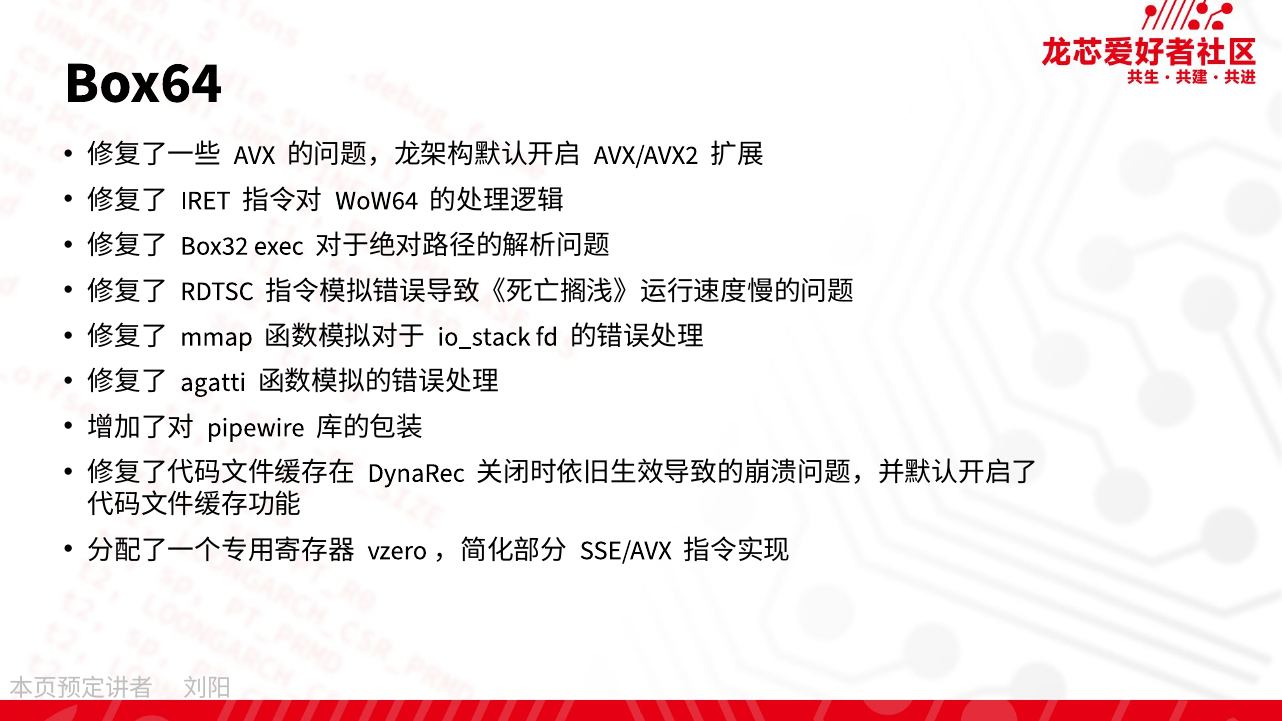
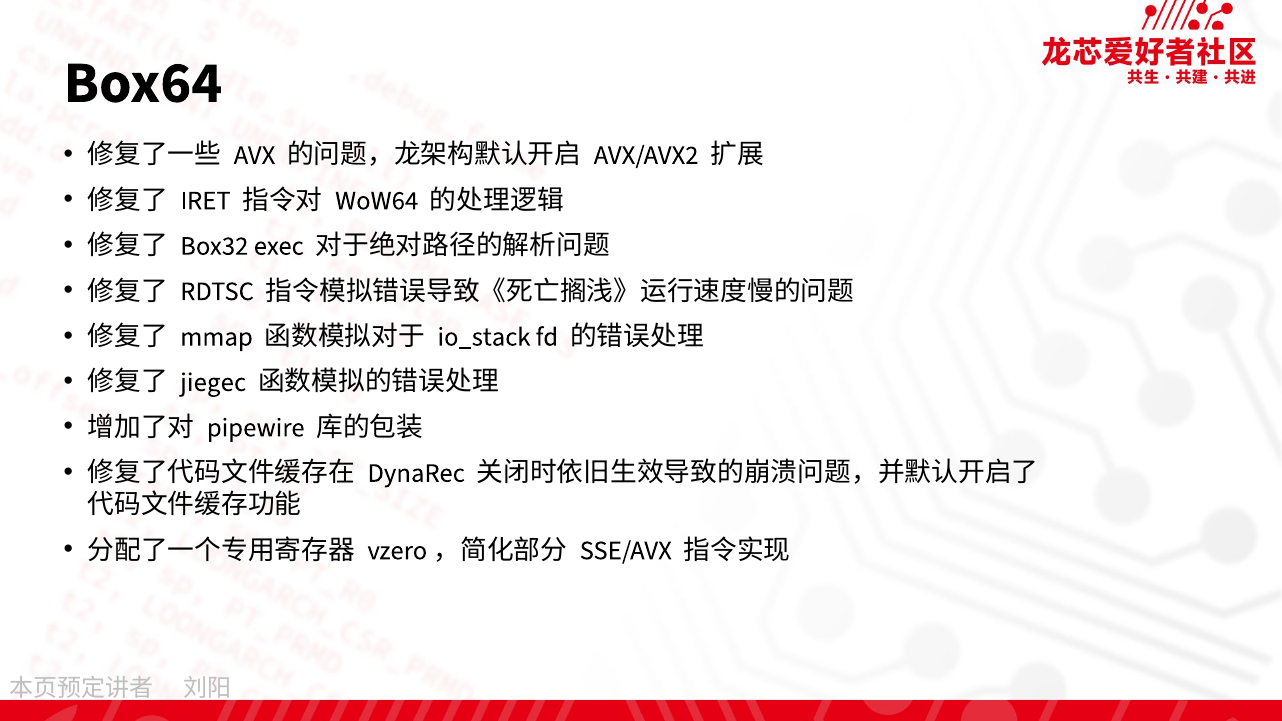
agatti: agatti -> jiegec (213, 382)
